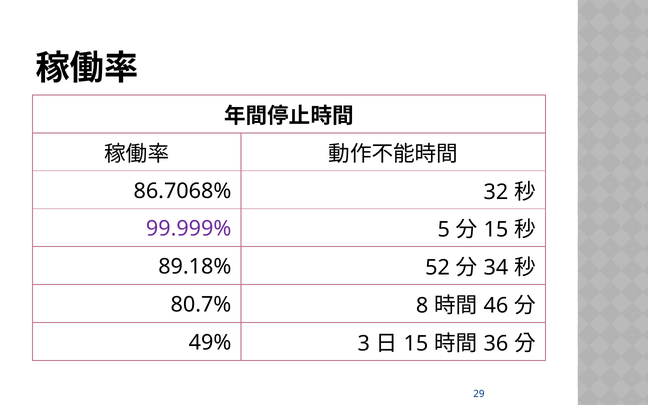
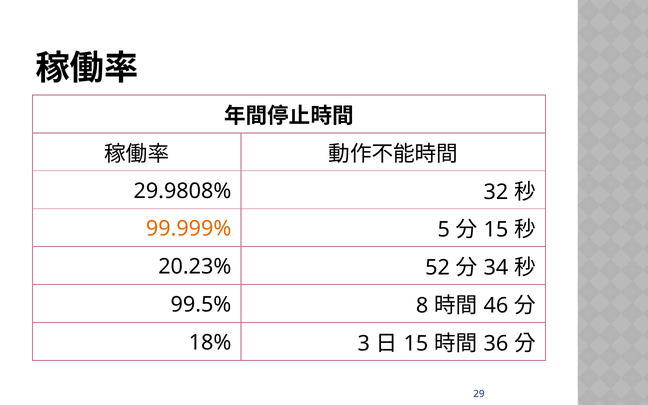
86.7068%: 86.7068% -> 29.9808% (182, 191)
99.999% colour: purple -> orange (189, 229)
89.18%: 89.18% -> 20.23% (195, 267)
80.7%: 80.7% -> 99.5% (201, 305)
49%: 49% -> 18% (210, 343)
